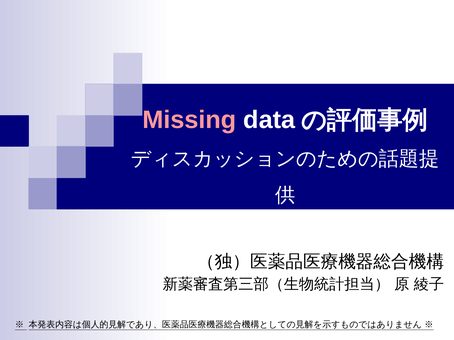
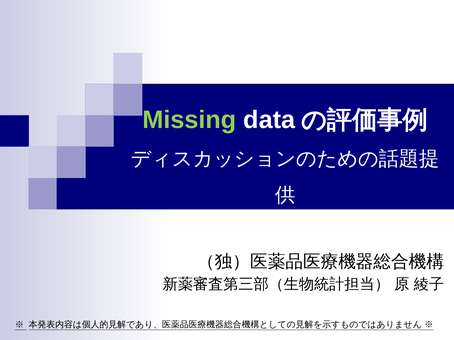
Missing colour: pink -> light green (189, 120)
